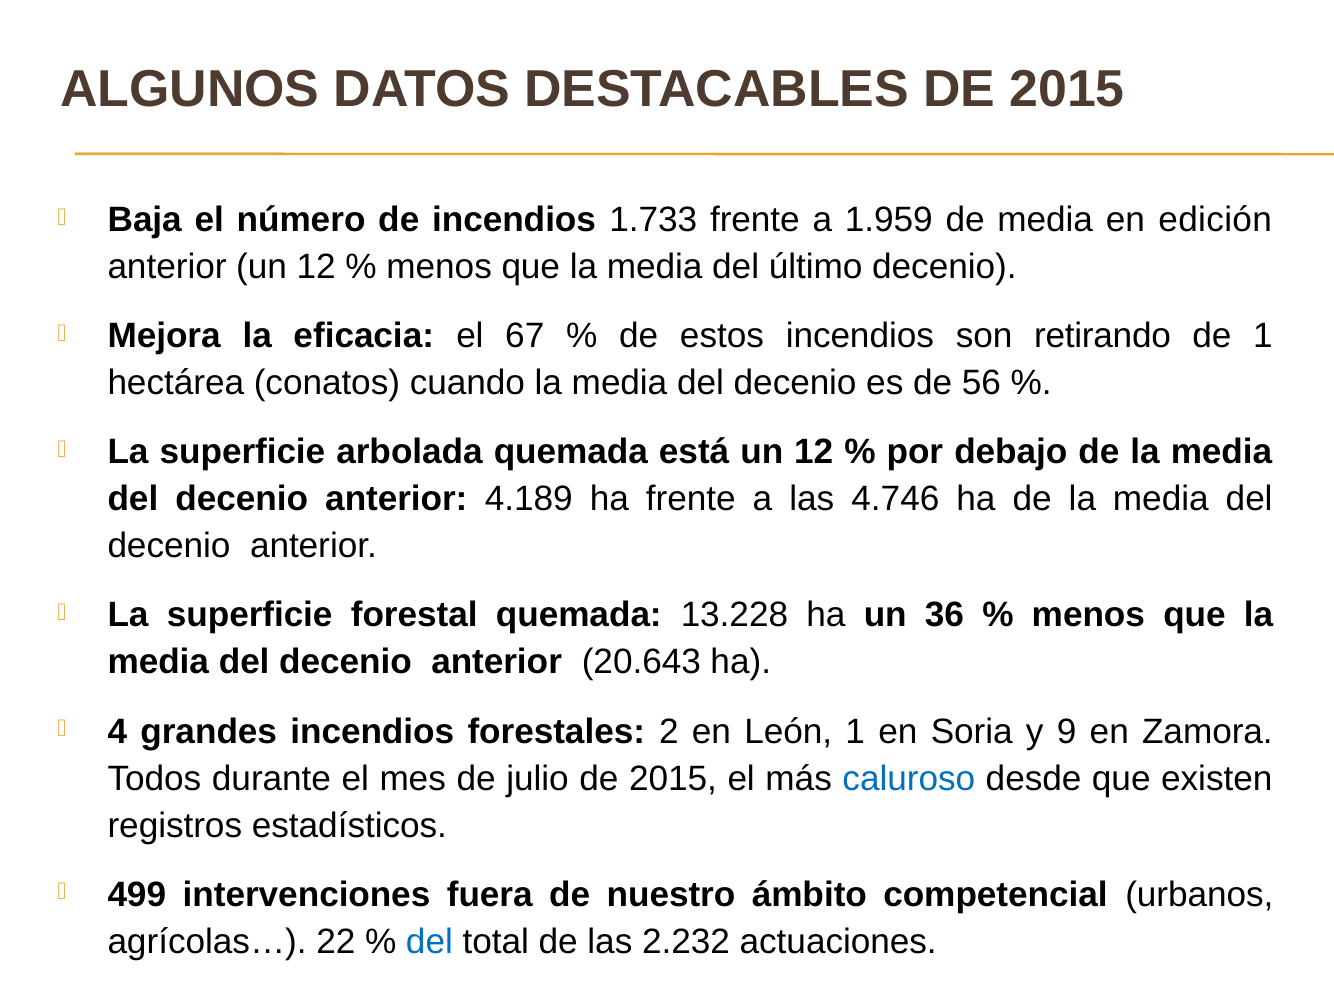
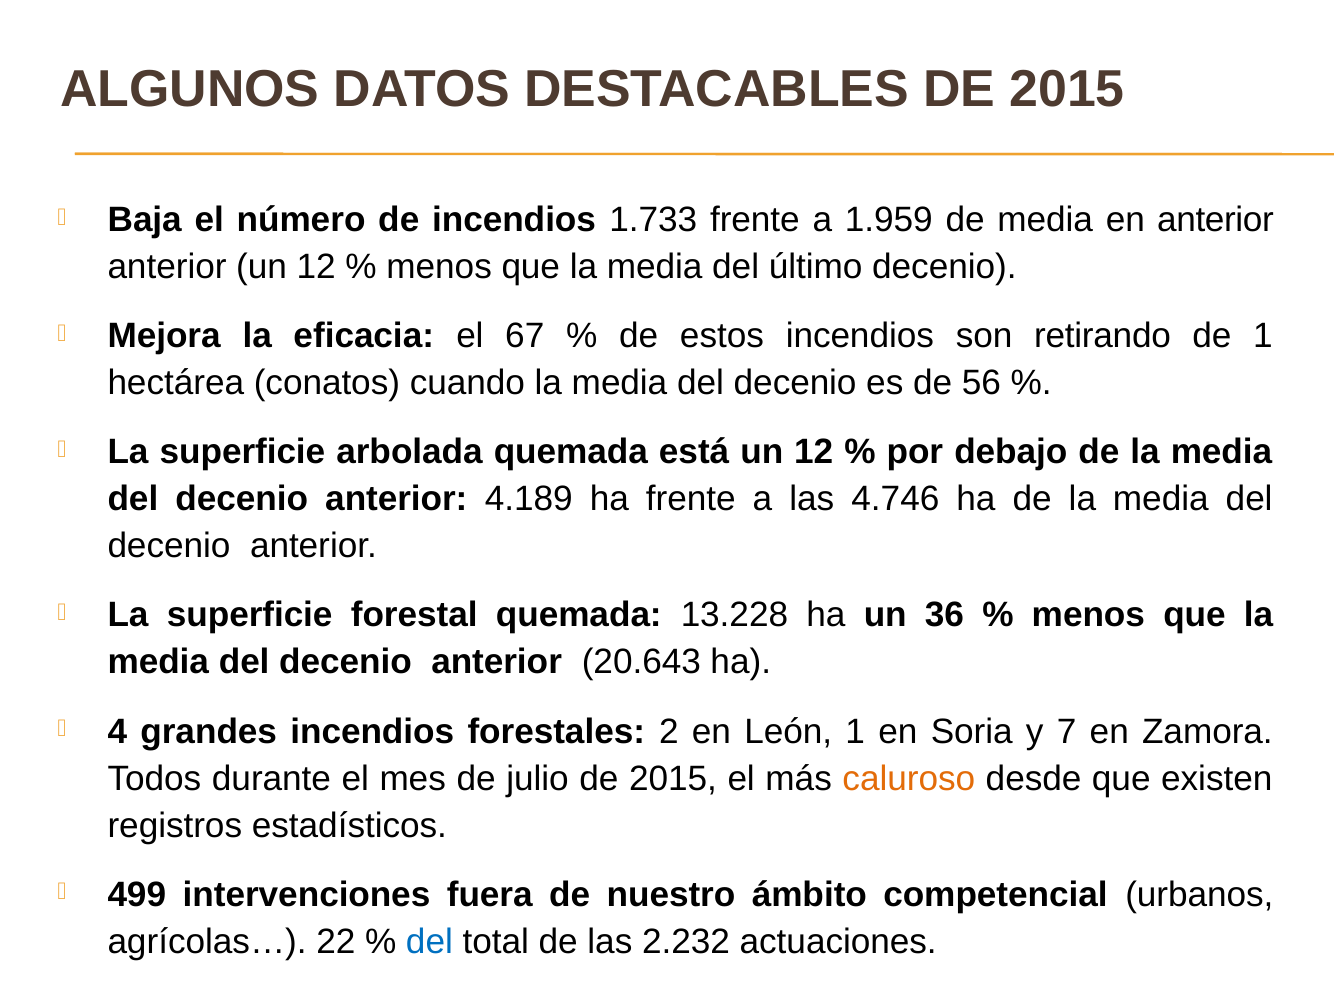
en edición: edición -> anterior (1215, 220)
9: 9 -> 7 (1067, 731)
caluroso colour: blue -> orange (909, 778)
